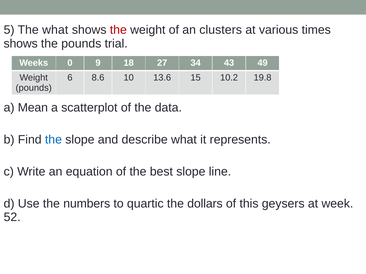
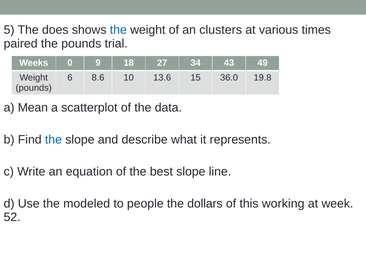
The what: what -> does (55, 30)
the colour: red -> blue (118, 30)
shows: shows -> paired (21, 44)
10.2: 10.2 -> 36.0 (229, 78)
numbers: numbers -> modeled (87, 204)
quartic: quartic -> people (145, 204)
geysers: geysers -> working (283, 204)
